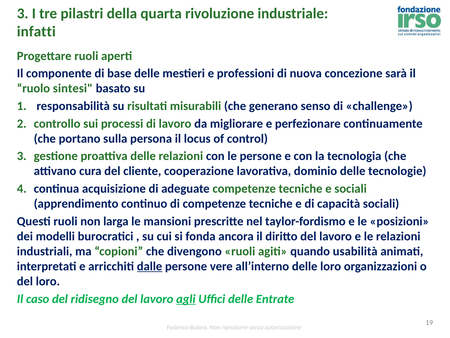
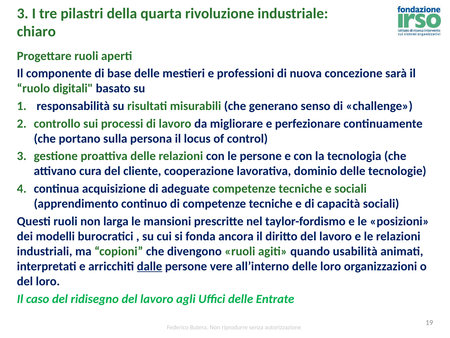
infatti: infatti -> chiaro (36, 32)
sintesi: sintesi -> digitali (73, 88)
agli underline: present -> none (186, 298)
